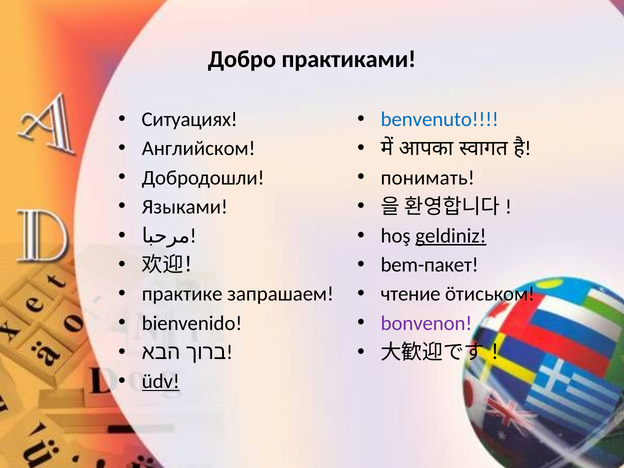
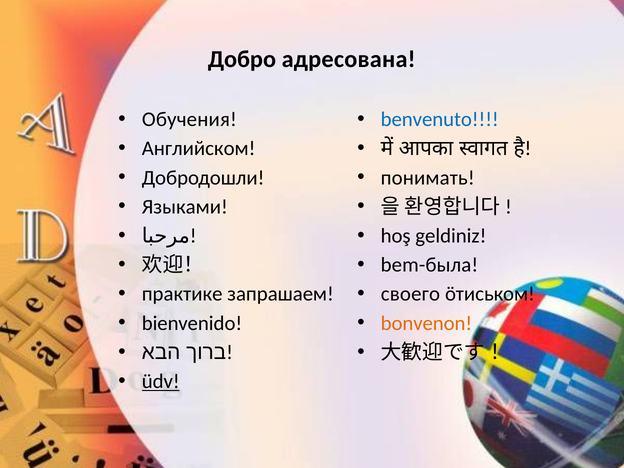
практиками: практиками -> адресована (349, 59)
Ситуациях: Ситуациях -> Обучения (189, 119)
geldiniz underline: present -> none (451, 236)
bem-пакет: bem-пакет -> bem-была (429, 265)
чтение: чтение -> своего (410, 294)
bonvenon colour: purple -> orange (426, 323)
